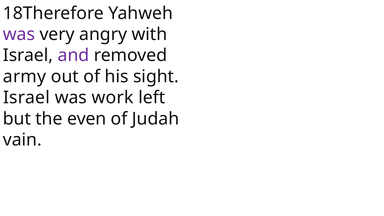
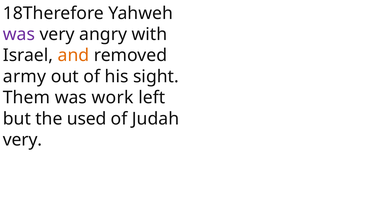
and colour: purple -> orange (73, 55)
Israel: Israel -> Them (26, 98)
even: even -> used (87, 119)
vain: vain -> very (22, 140)
